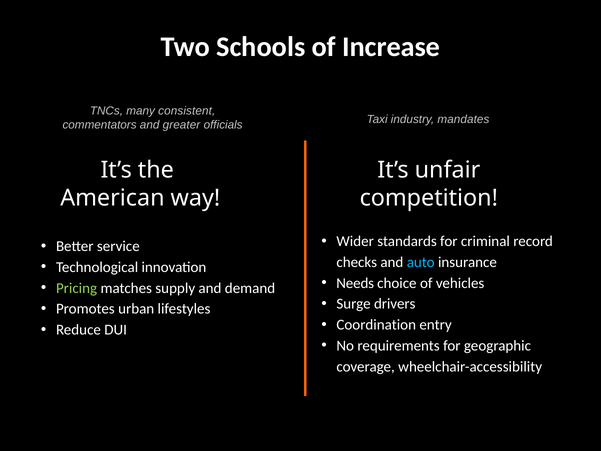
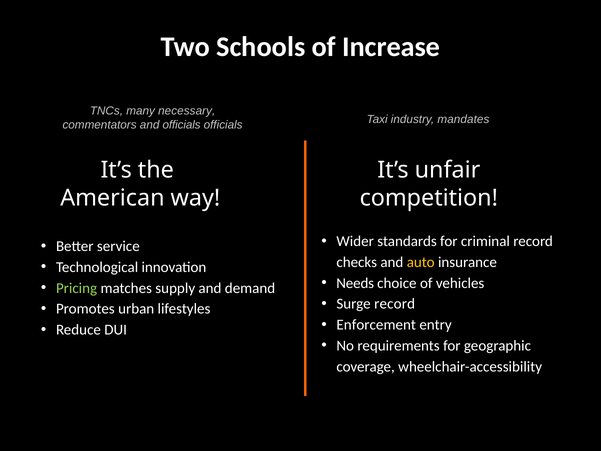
consistent: consistent -> necessary (187, 111)
and greater: greater -> officials (182, 125)
auto colour: light blue -> yellow (421, 262)
Surge drivers: drivers -> record (395, 304)
Coordination: Coordination -> Enforcement (376, 325)
